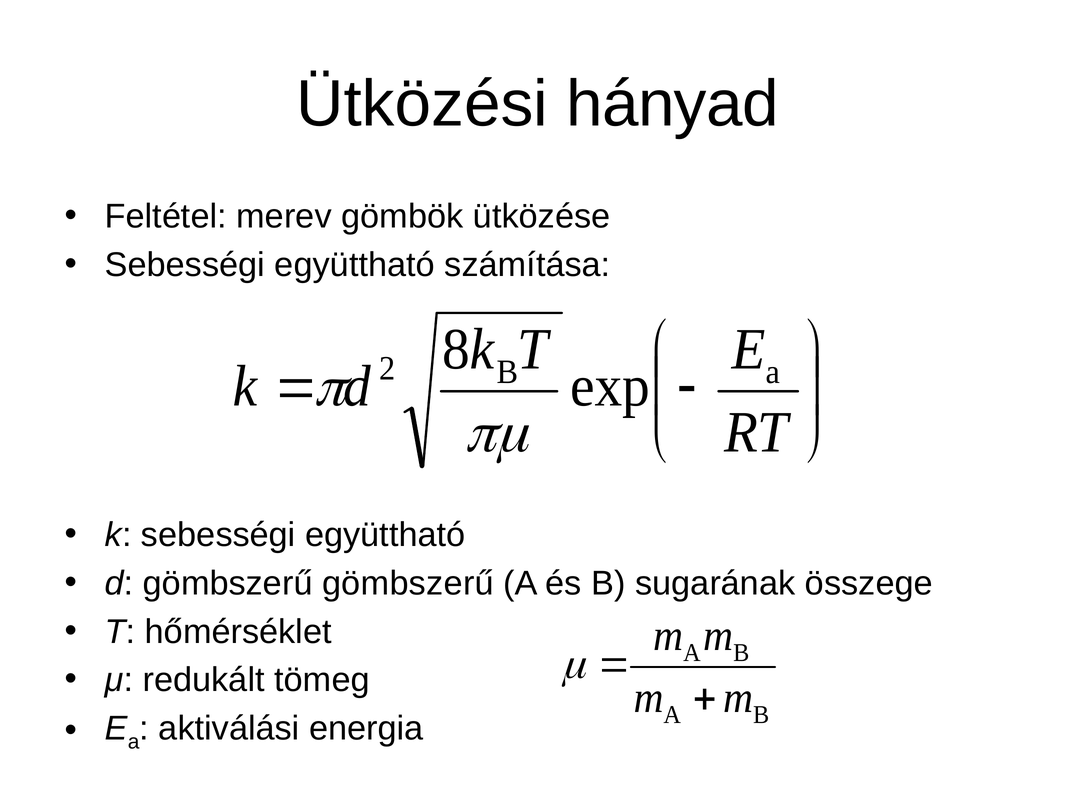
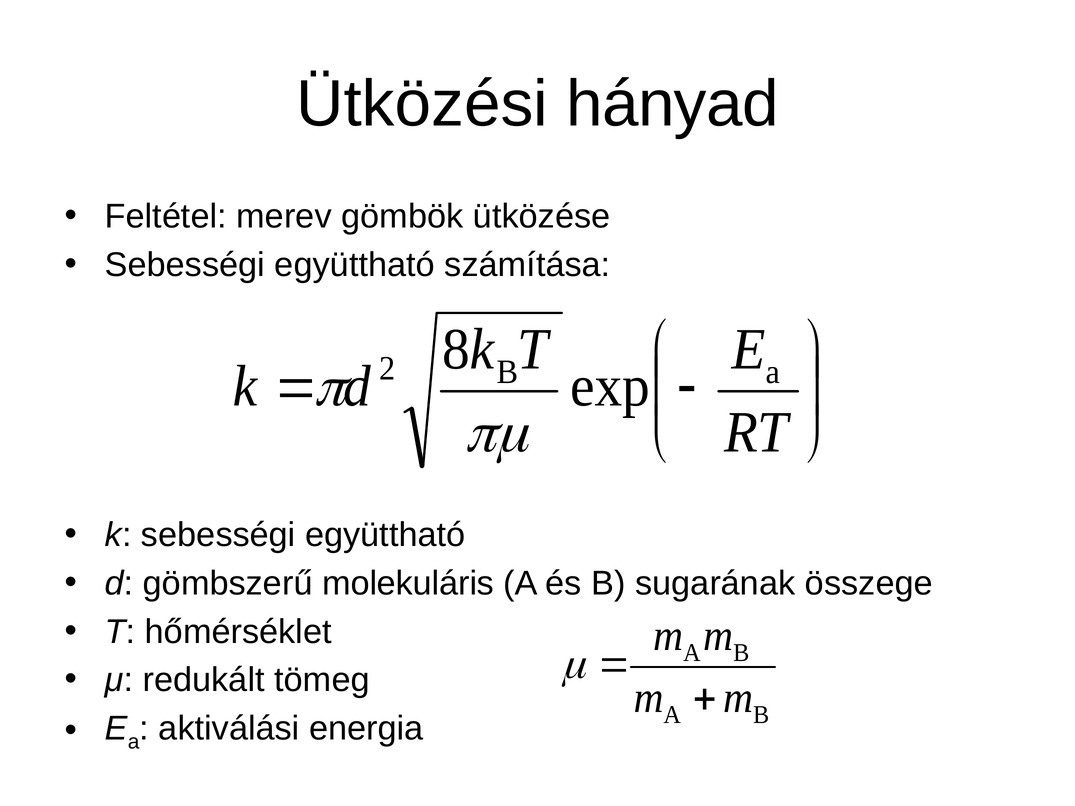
gömbszerű gömbszerű: gömbszerű -> molekuláris (408, 584)
